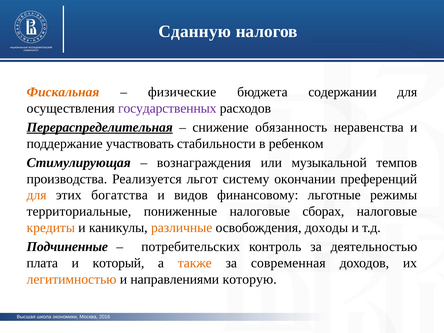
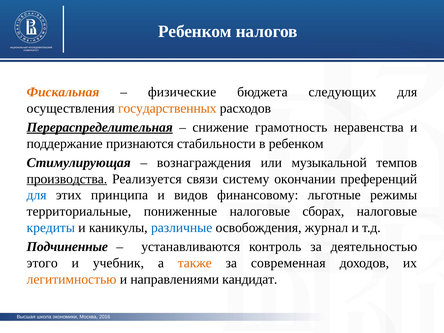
Сданную: Сданную -> Ребенком (195, 31)
содержании: содержании -> следующих (342, 92)
государственных colour: purple -> orange (167, 108)
обязанность: обязанность -> грамотность (291, 127)
участвовать: участвовать -> признаются (140, 144)
производства underline: none -> present (67, 179)
льгот: льгот -> связи (202, 179)
для colour: orange -> blue (37, 195)
богатства: богатства -> принципа (120, 195)
кредиты colour: orange -> blue (51, 228)
различные colour: orange -> blue (182, 228)
доходы: доходы -> журнал (326, 228)
потребительских: потребительских -> устанавливаются (191, 247)
плата: плата -> этого (42, 263)
который: который -> учебник (118, 263)
которую: которую -> кандидат (250, 279)
